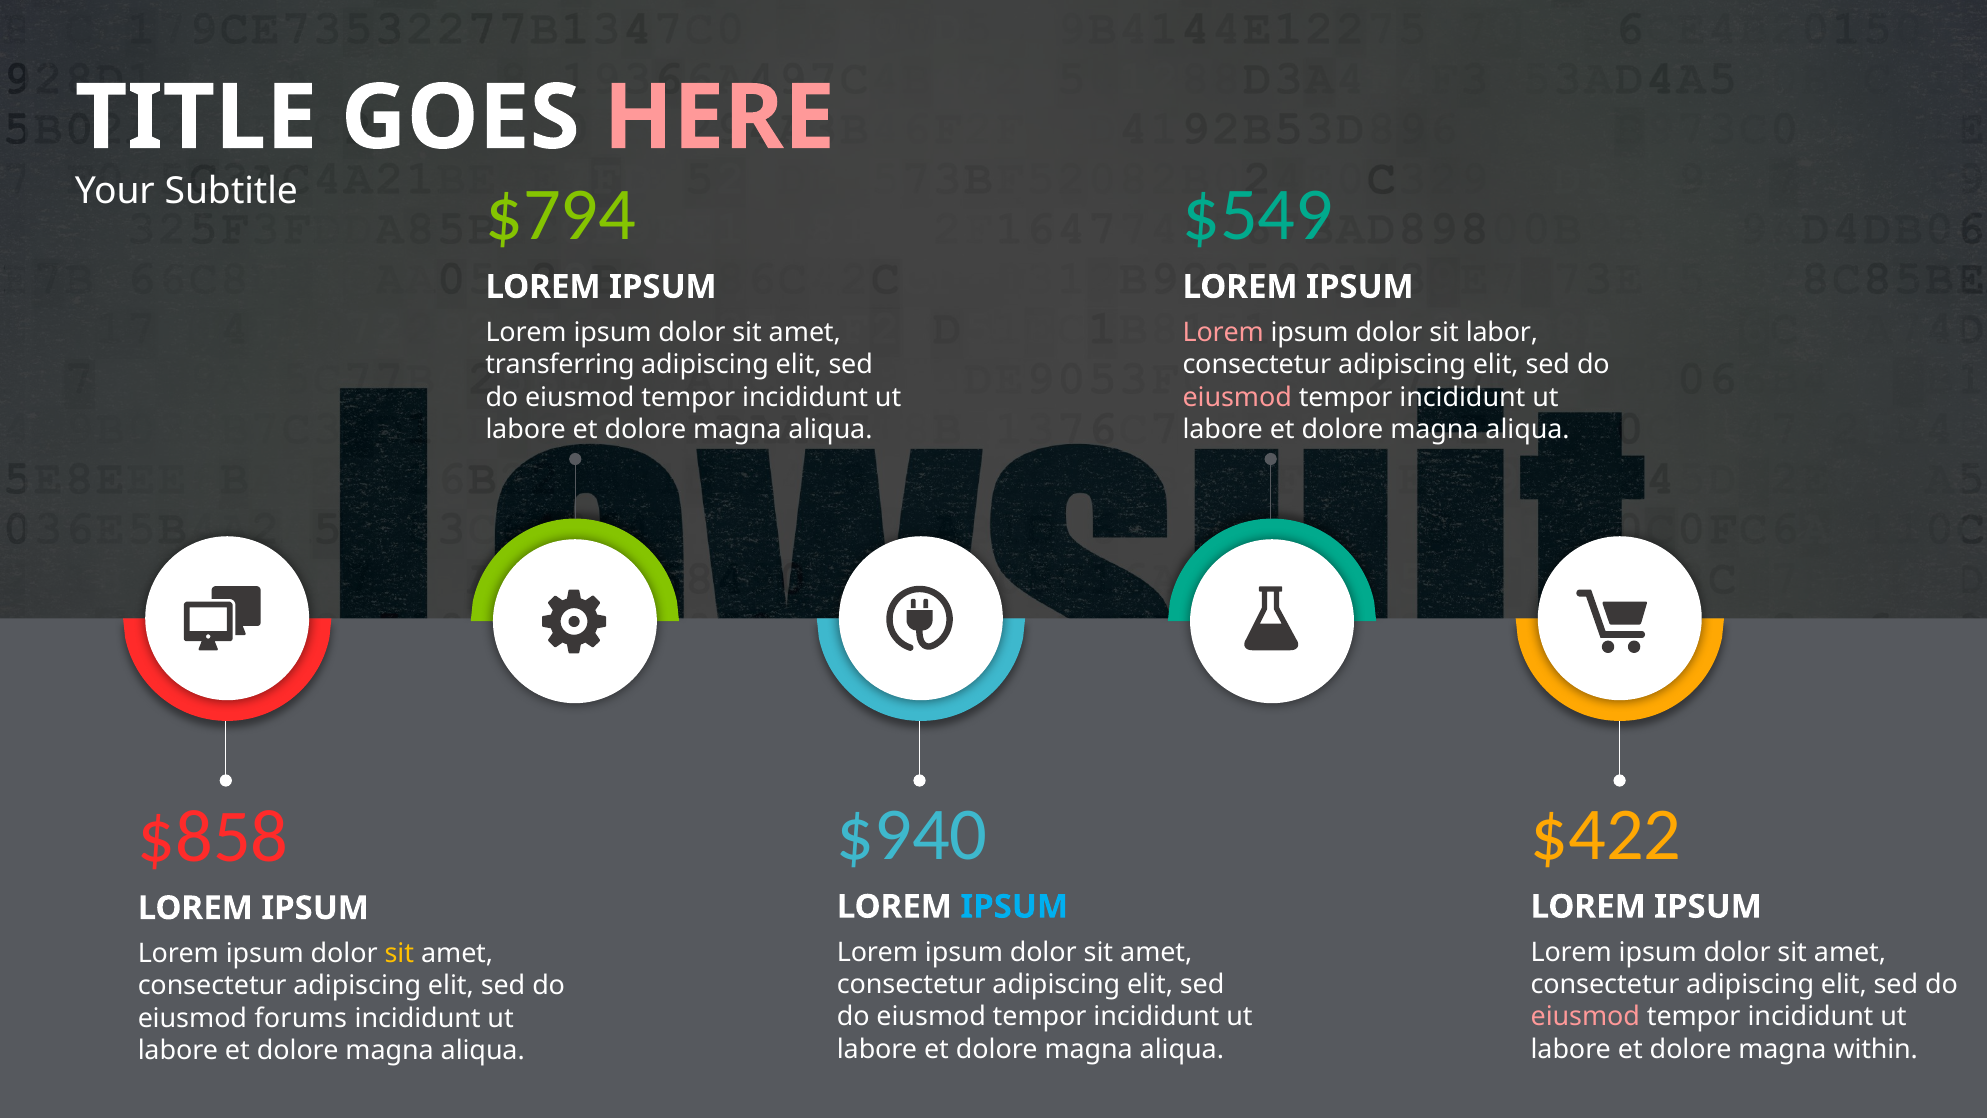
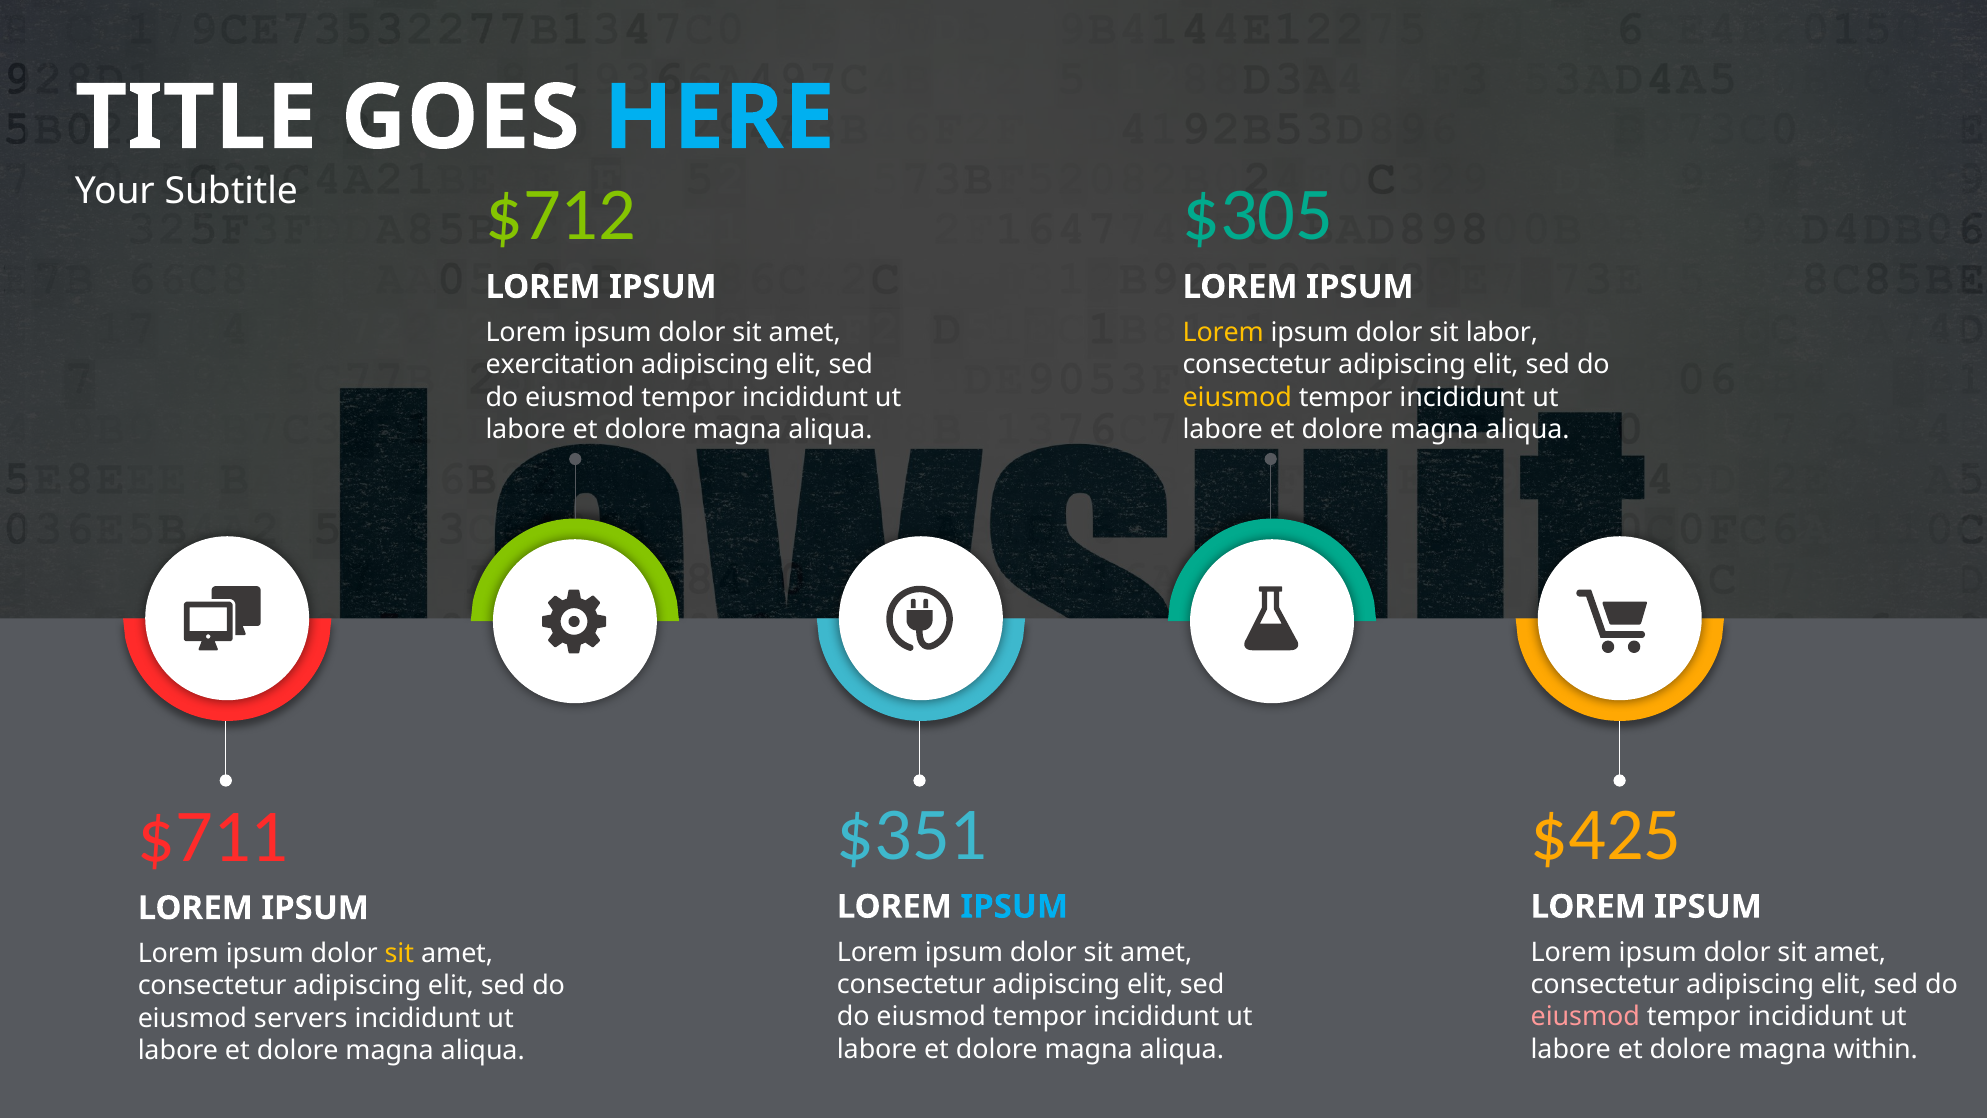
HERE colour: pink -> light blue (719, 118)
$794: $794 -> $712 (561, 215)
$549: $549 -> $305 (1258, 215)
Lorem colour: pink -> yellow (1223, 332)
transferring: transferring -> exercitation (560, 365)
eiusmod colour: pink -> yellow (1237, 397)
$940: $940 -> $351 (912, 835)
$422: $422 -> $425 (1606, 835)
$858: $858 -> $711 (213, 836)
forums: forums -> servers (301, 1018)
